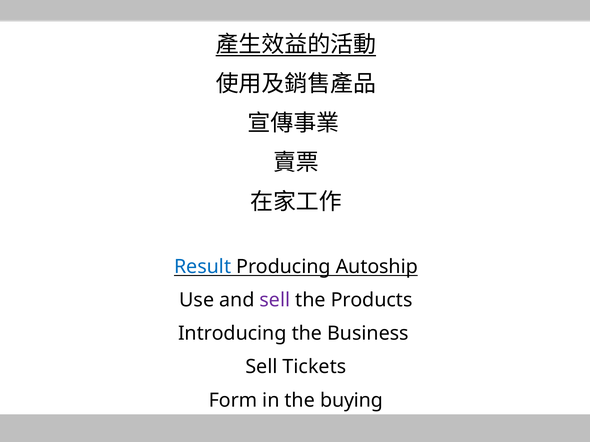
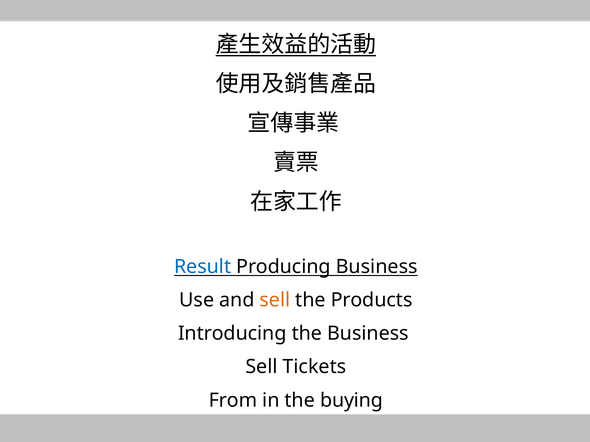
Producing Autoship: Autoship -> Business (377, 267)
sell colour: purple -> orange (275, 300)
Form: Form -> From (233, 401)
